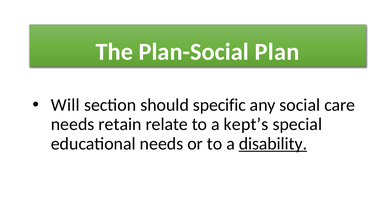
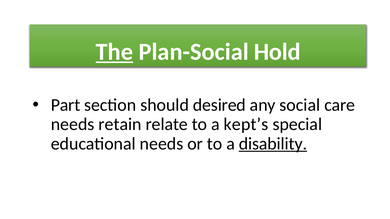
The underline: none -> present (114, 52)
Plan: Plan -> Hold (277, 52)
Will: Will -> Part (66, 105)
specific: specific -> desired (219, 105)
